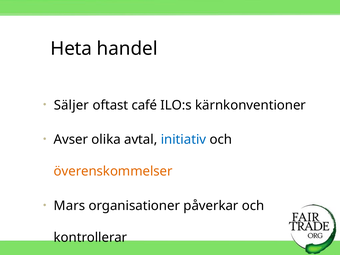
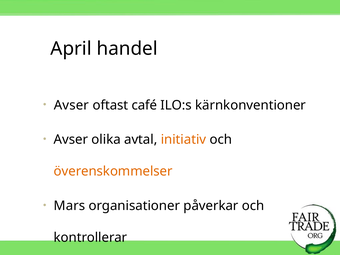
Heta: Heta -> April (71, 49)
Säljer: Säljer -> Avser (71, 105)
initiativ colour: blue -> orange (183, 140)
